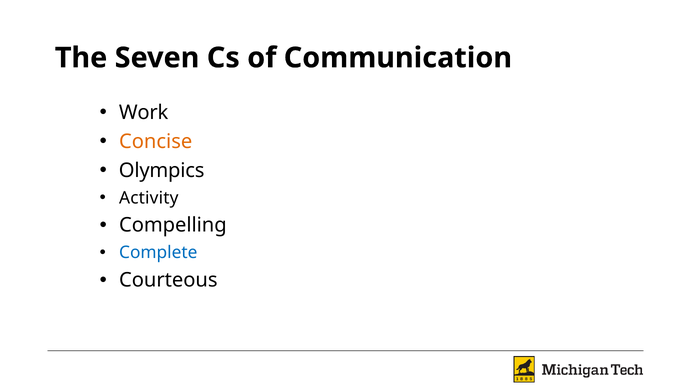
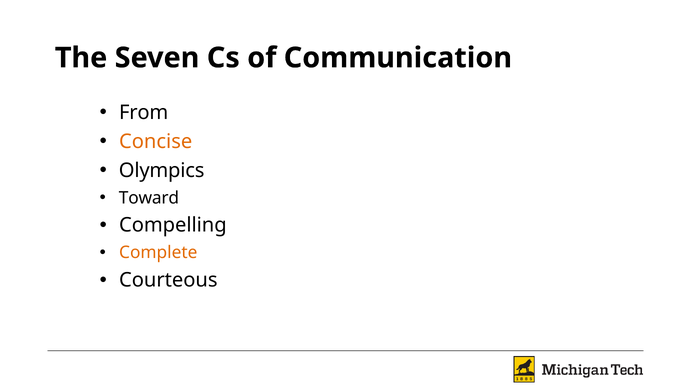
Work: Work -> From (144, 113)
Activity: Activity -> Toward (149, 198)
Complete colour: blue -> orange (158, 253)
